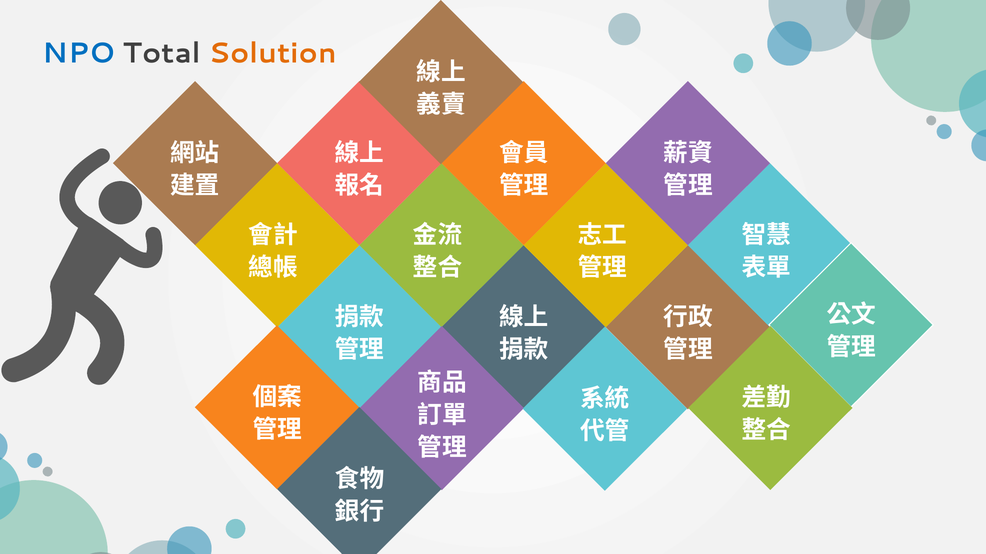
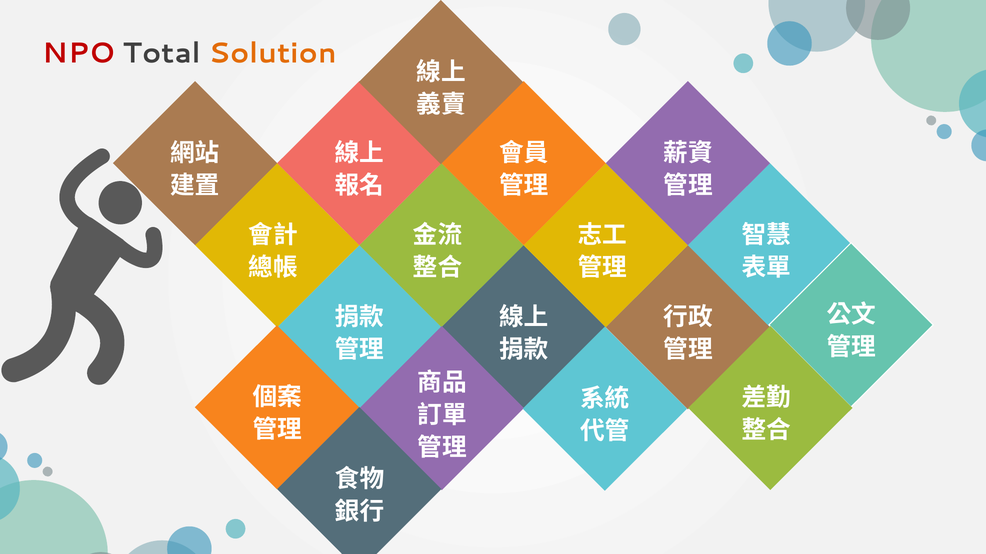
NPO colour: blue -> red (79, 54)
